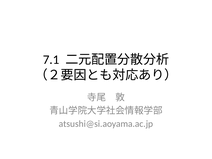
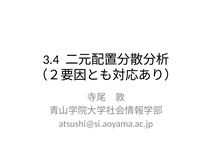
7.1: 7.1 -> 3.4 (51, 60)
